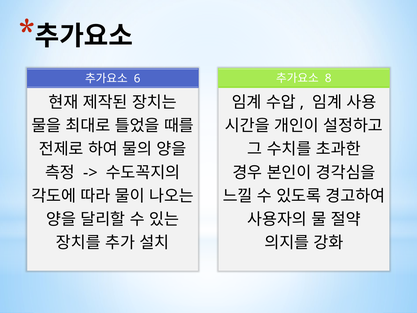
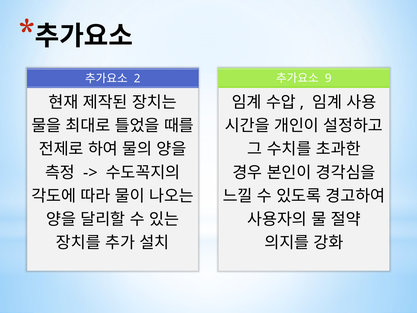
6: 6 -> 2 (137, 79)
8: 8 -> 9 (328, 78)
